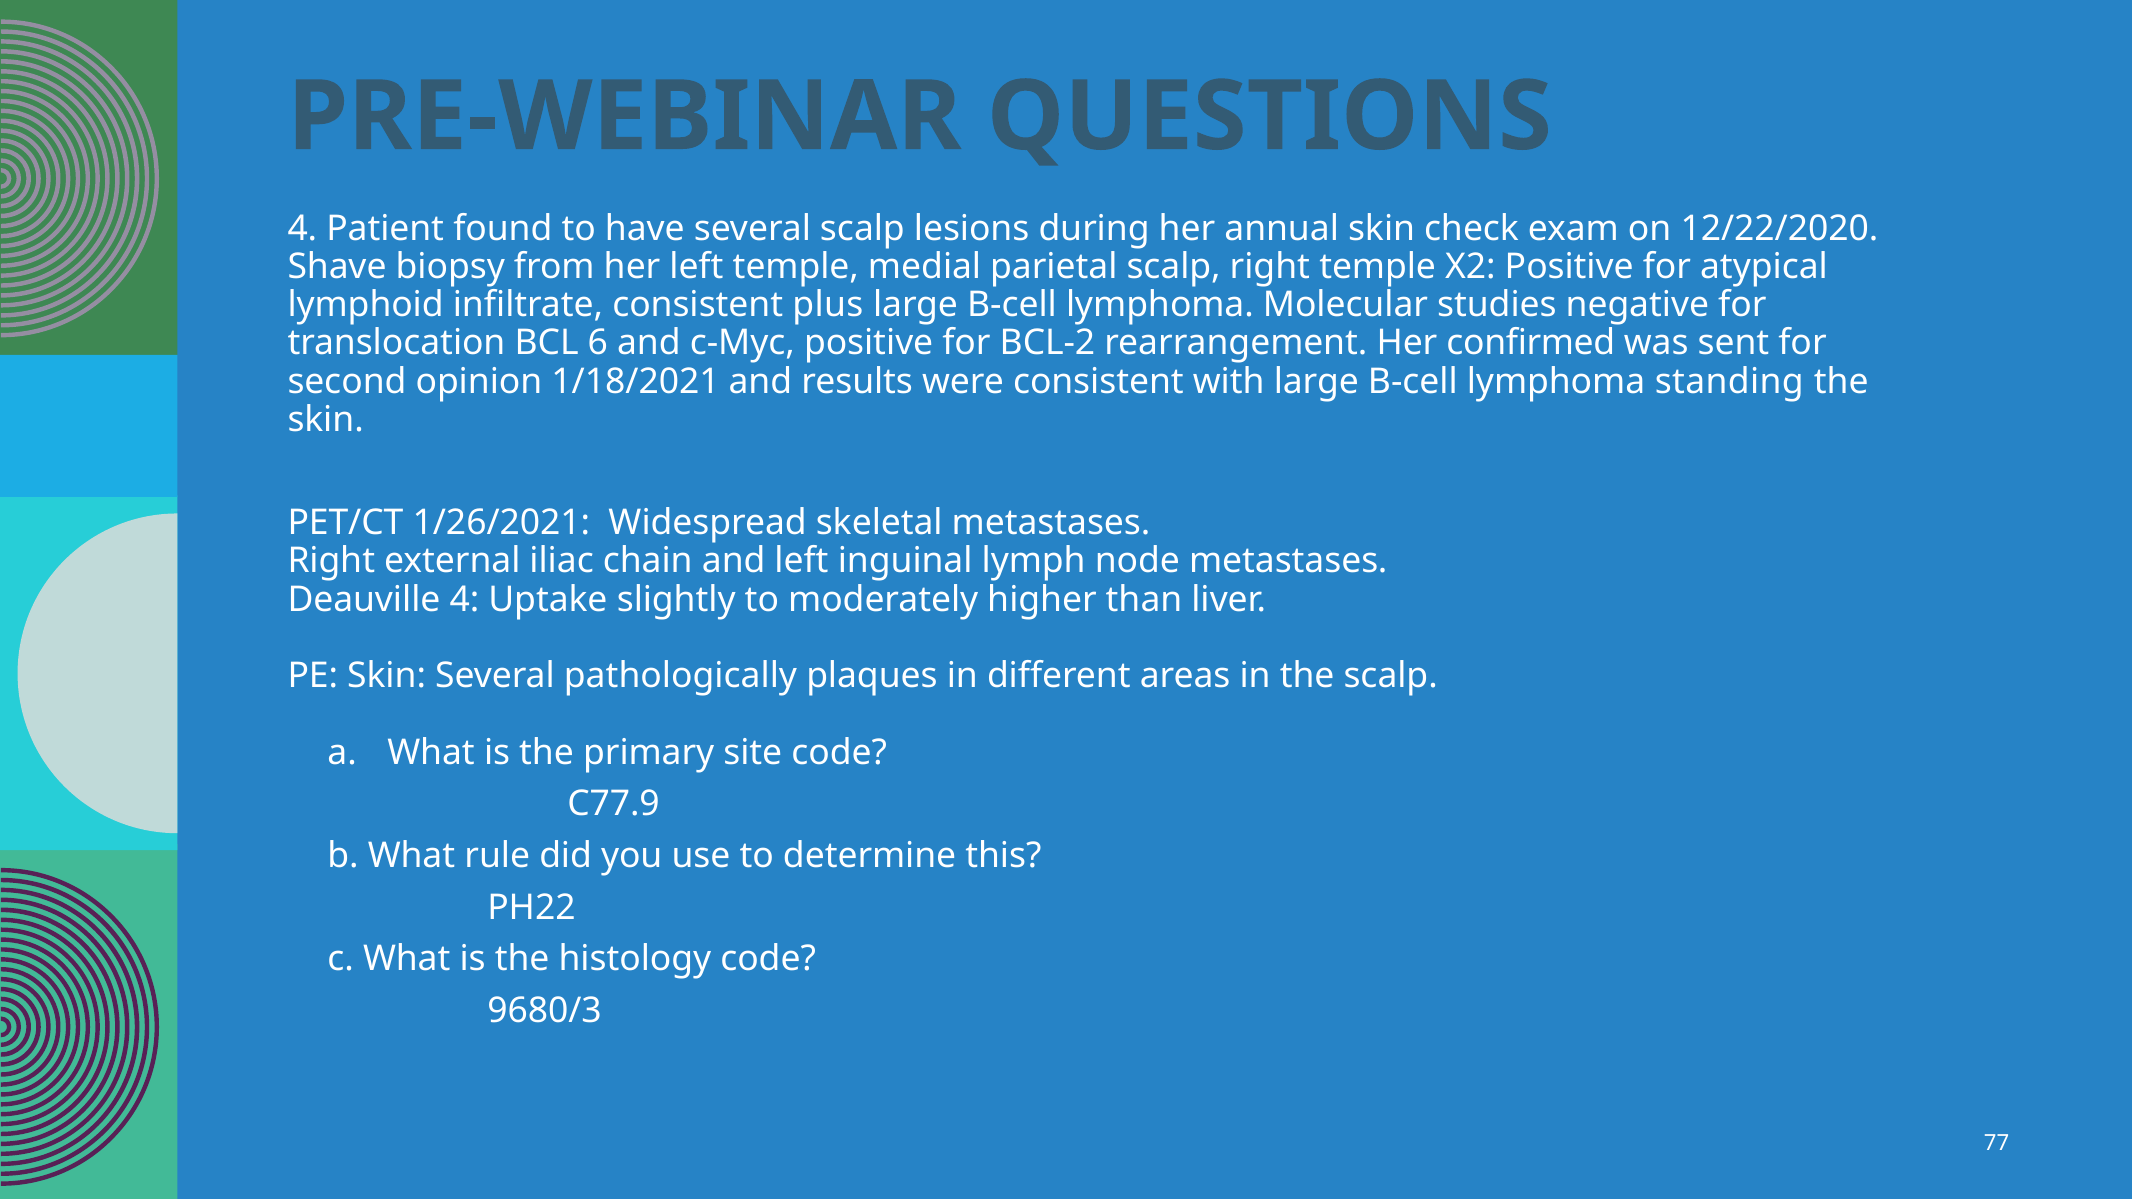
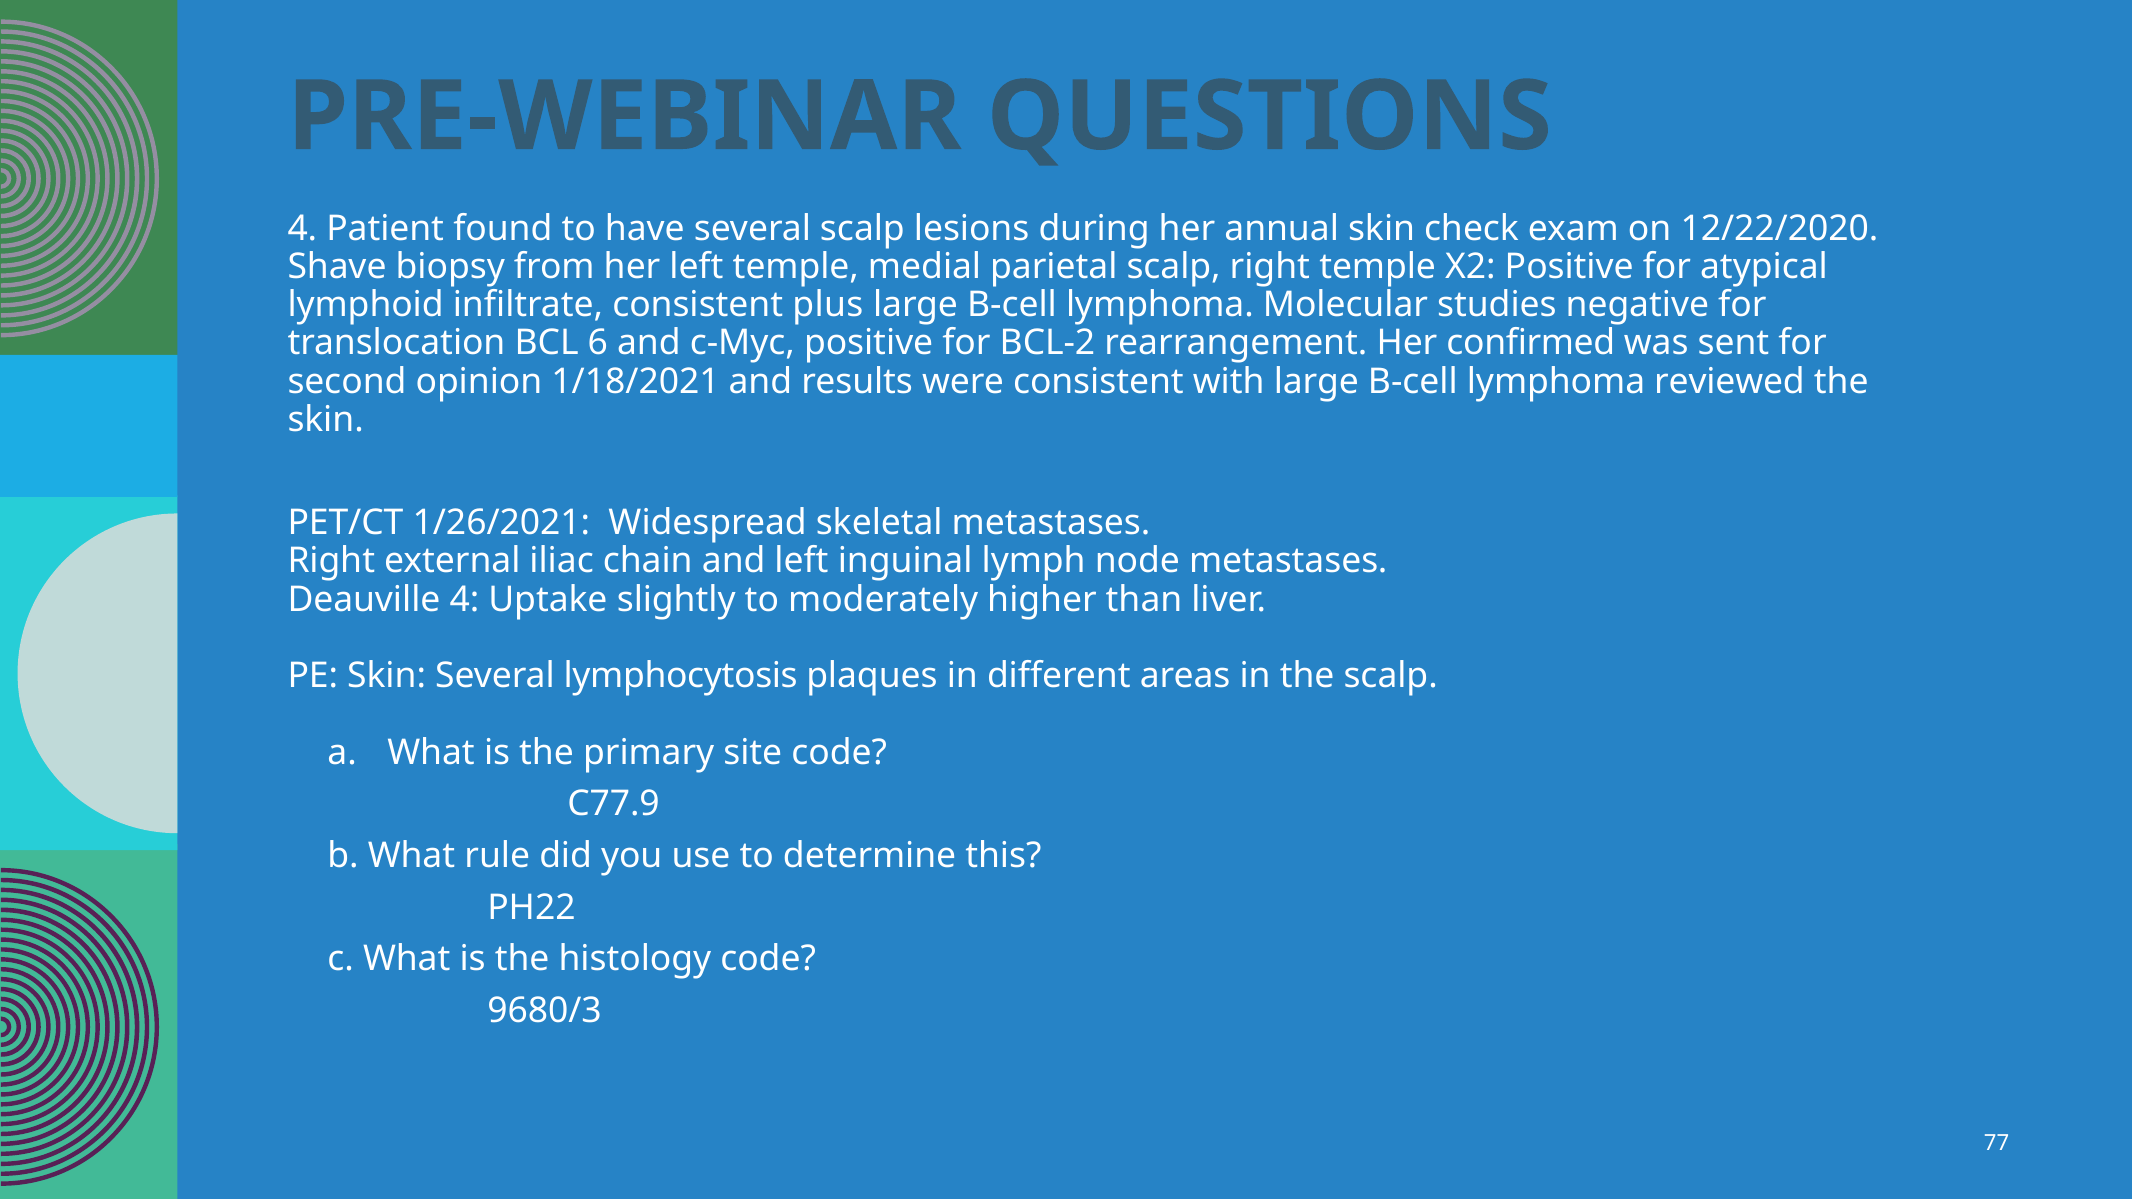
standing: standing -> reviewed (1729, 382)
pathologically: pathologically -> lymphocytosis (681, 676)
